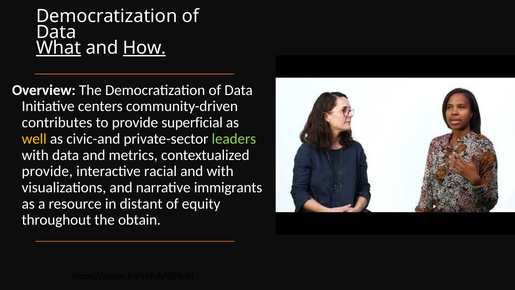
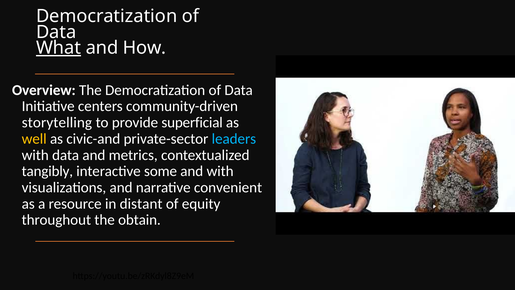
How underline: present -> none (145, 48)
contributes: contributes -> storytelling (57, 122)
leaders colour: light green -> light blue (234, 139)
provide: provide -> tangibly (47, 171)
racial: racial -> some (161, 171)
immigrants: immigrants -> convenient (228, 187)
